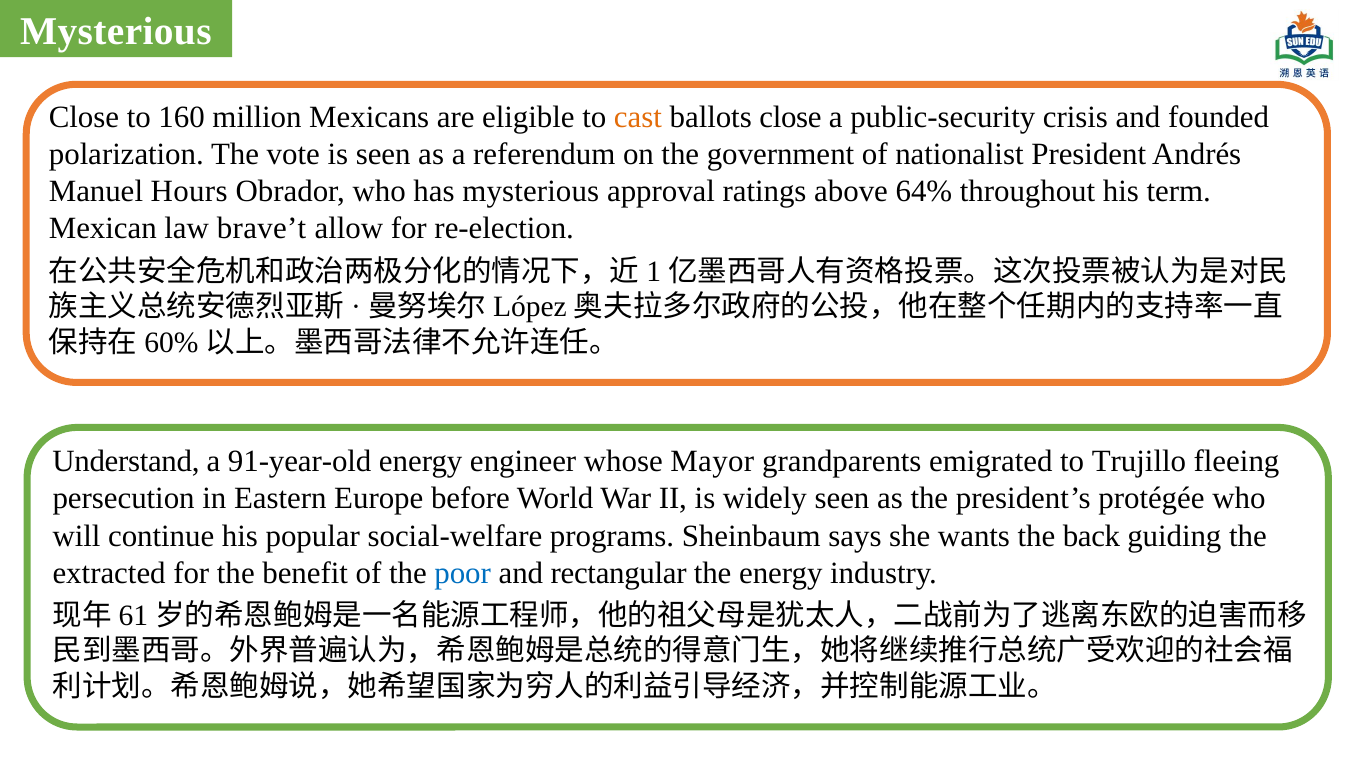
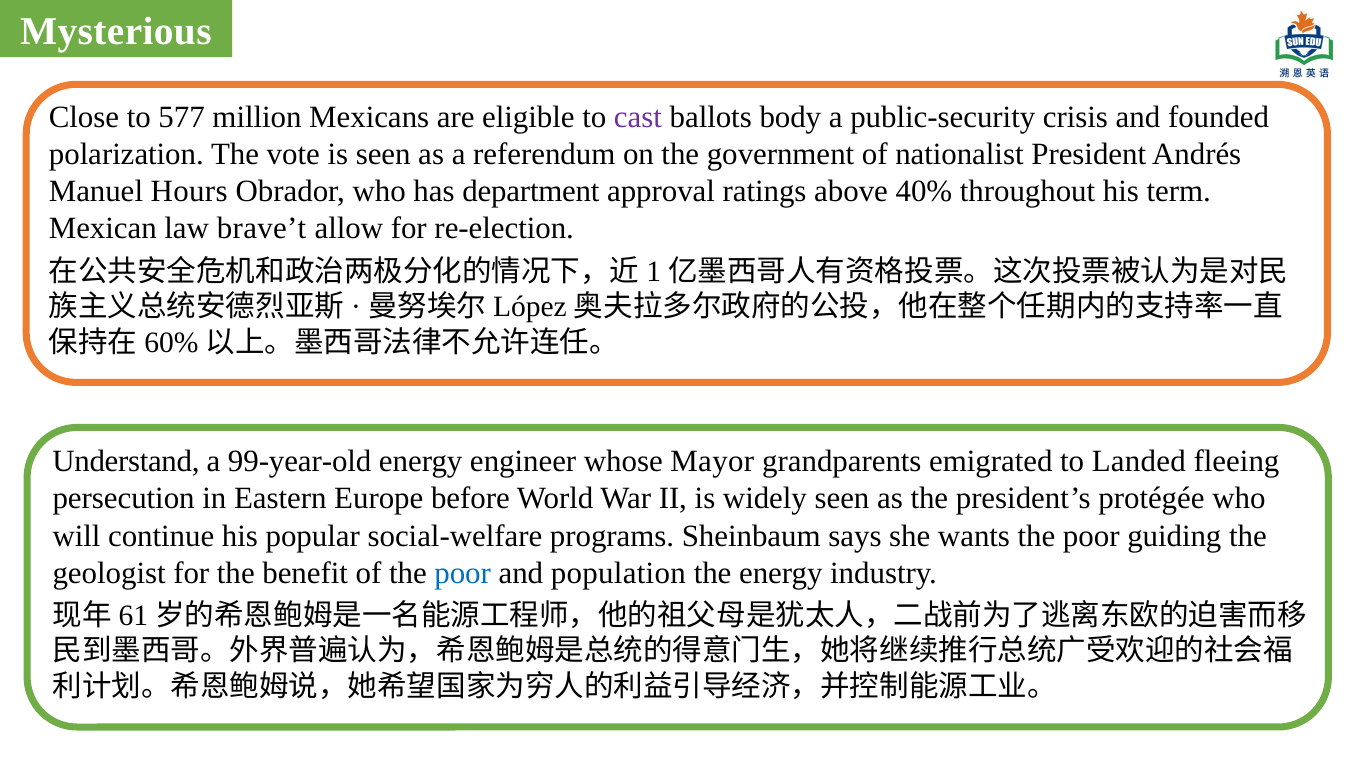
160: 160 -> 577 (182, 117)
cast colour: orange -> purple (638, 117)
ballots close: close -> body (790, 117)
has mysterious: mysterious -> department (531, 191)
64%: 64% -> 40% (924, 191)
91-year-old: 91-year-old -> 99-year-old (300, 462)
Trujillo: Trujillo -> Landed (1139, 462)
wants the back: back -> poor (1091, 536)
extracted: extracted -> geologist (109, 573)
rectangular: rectangular -> population (618, 573)
